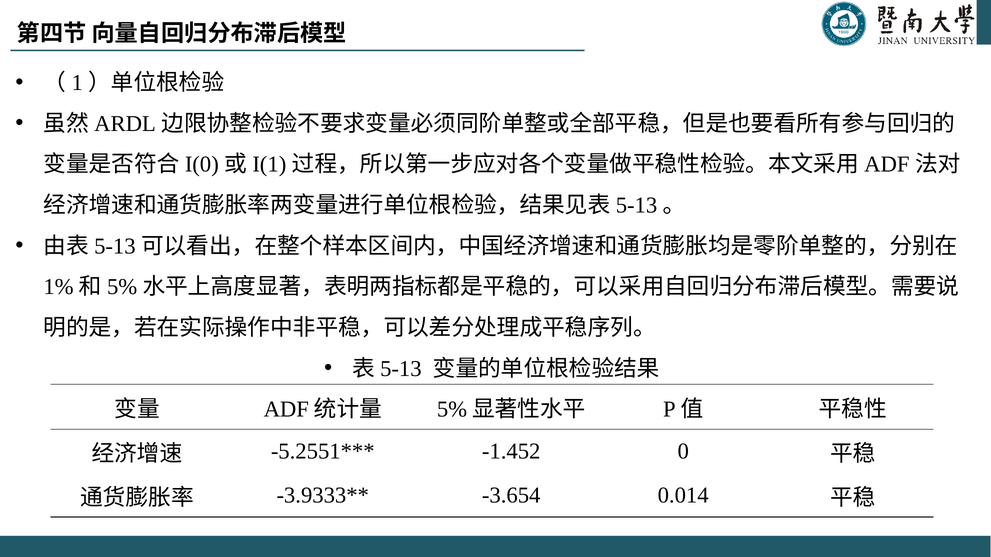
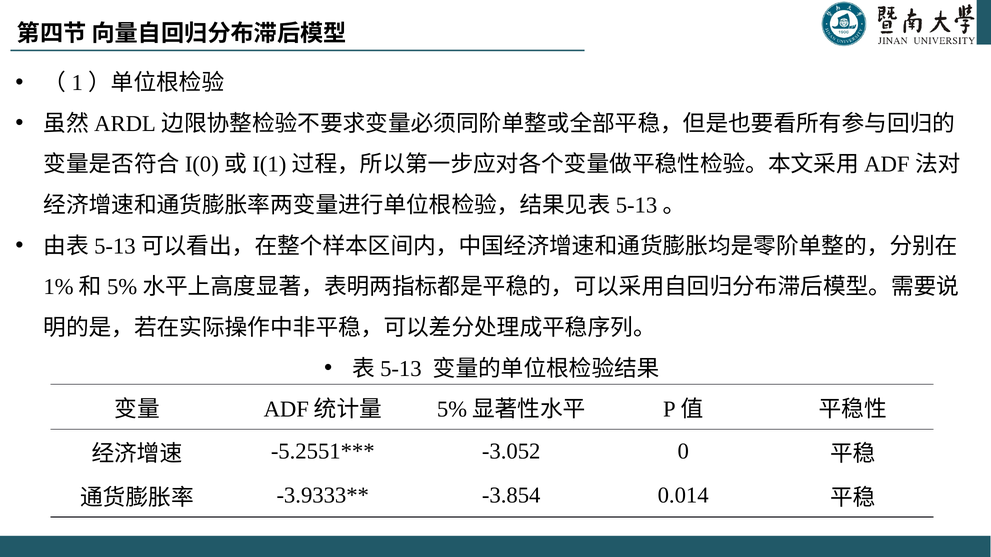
-1.452: -1.452 -> -3.052 (511, 452)
-3.654: -3.654 -> -3.854 (511, 496)
